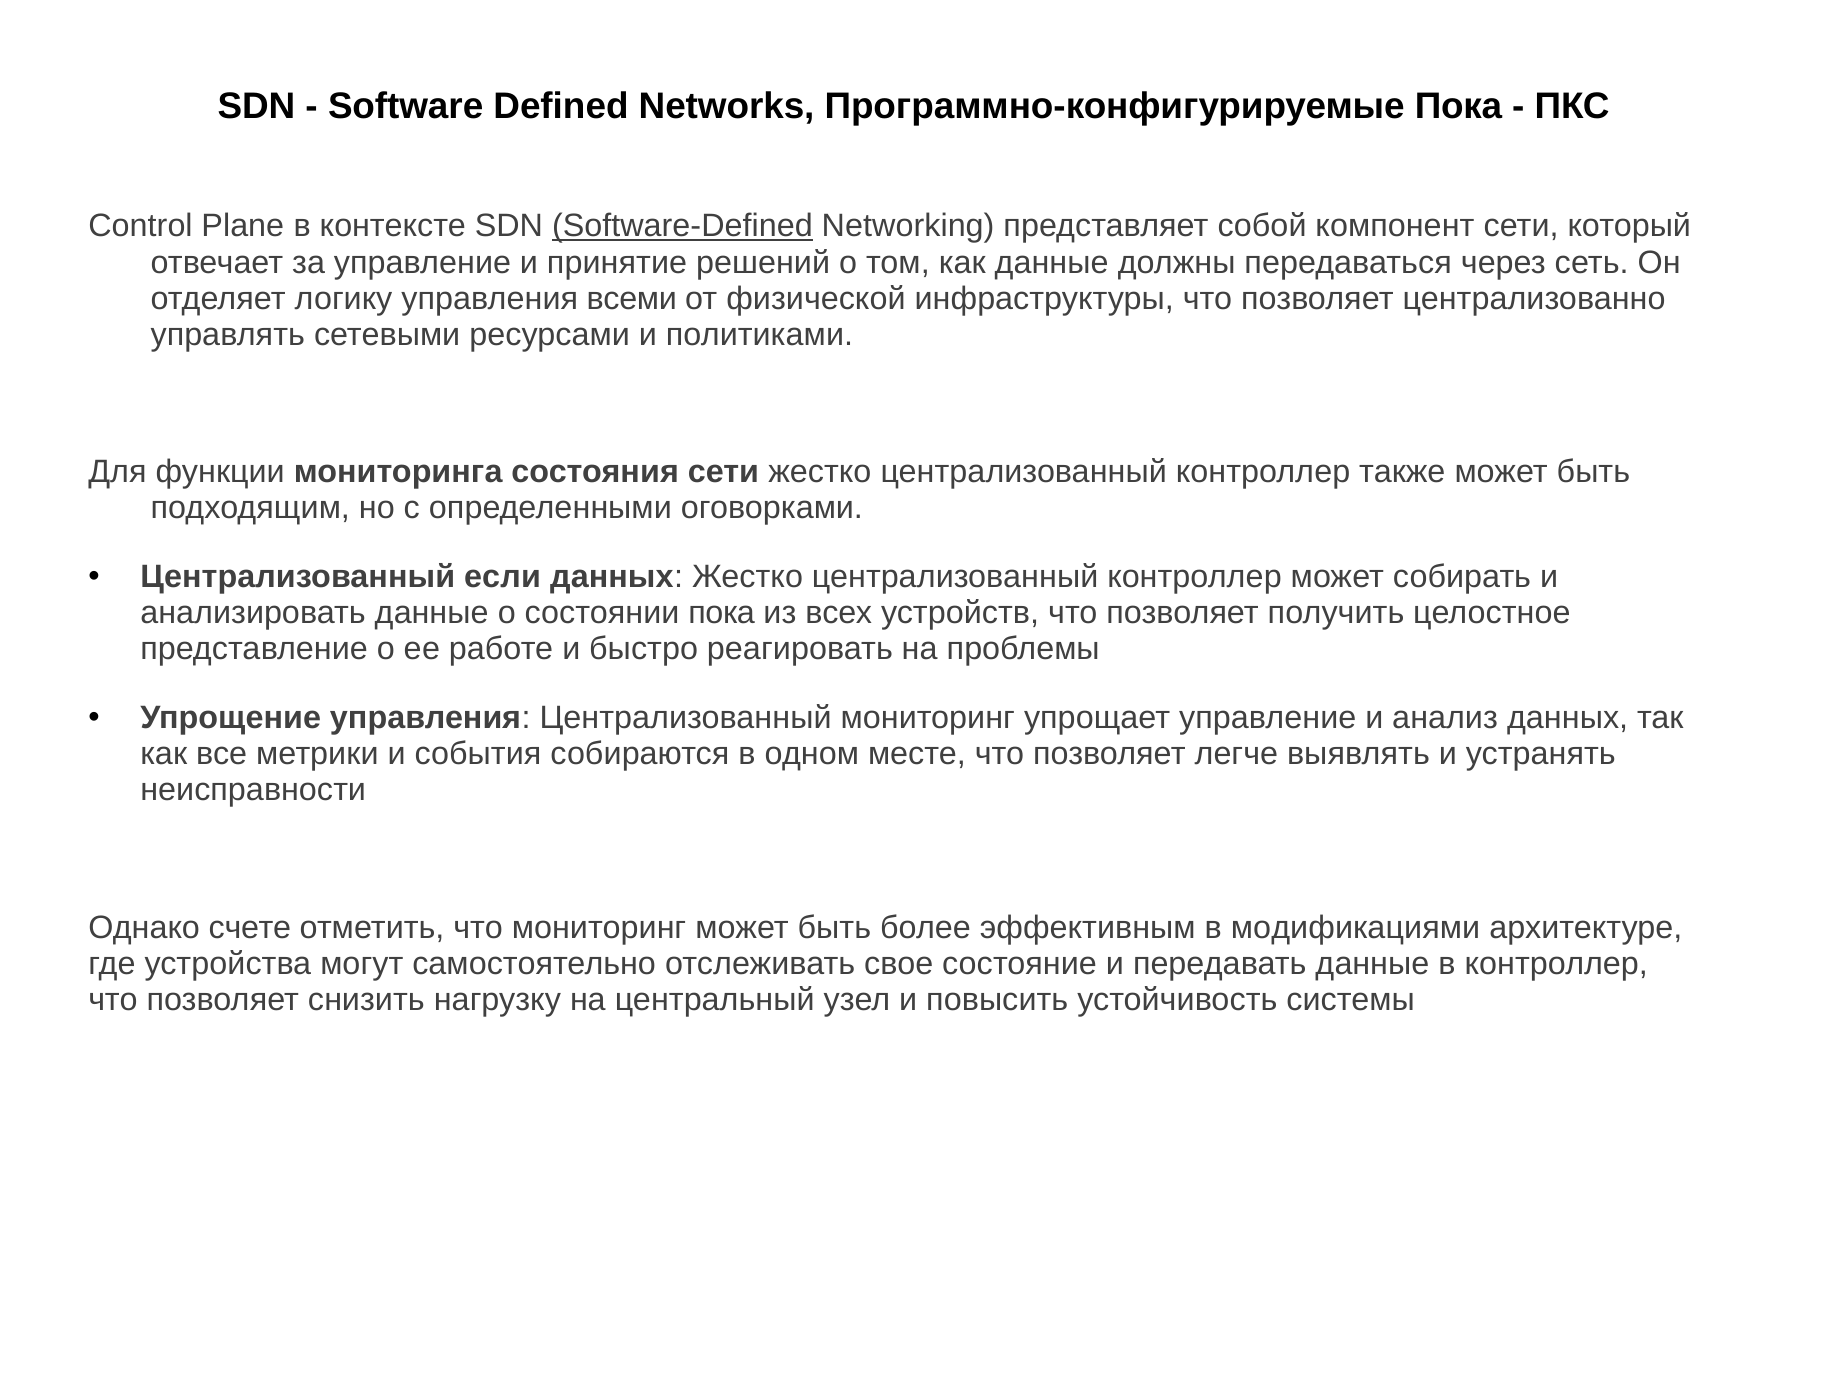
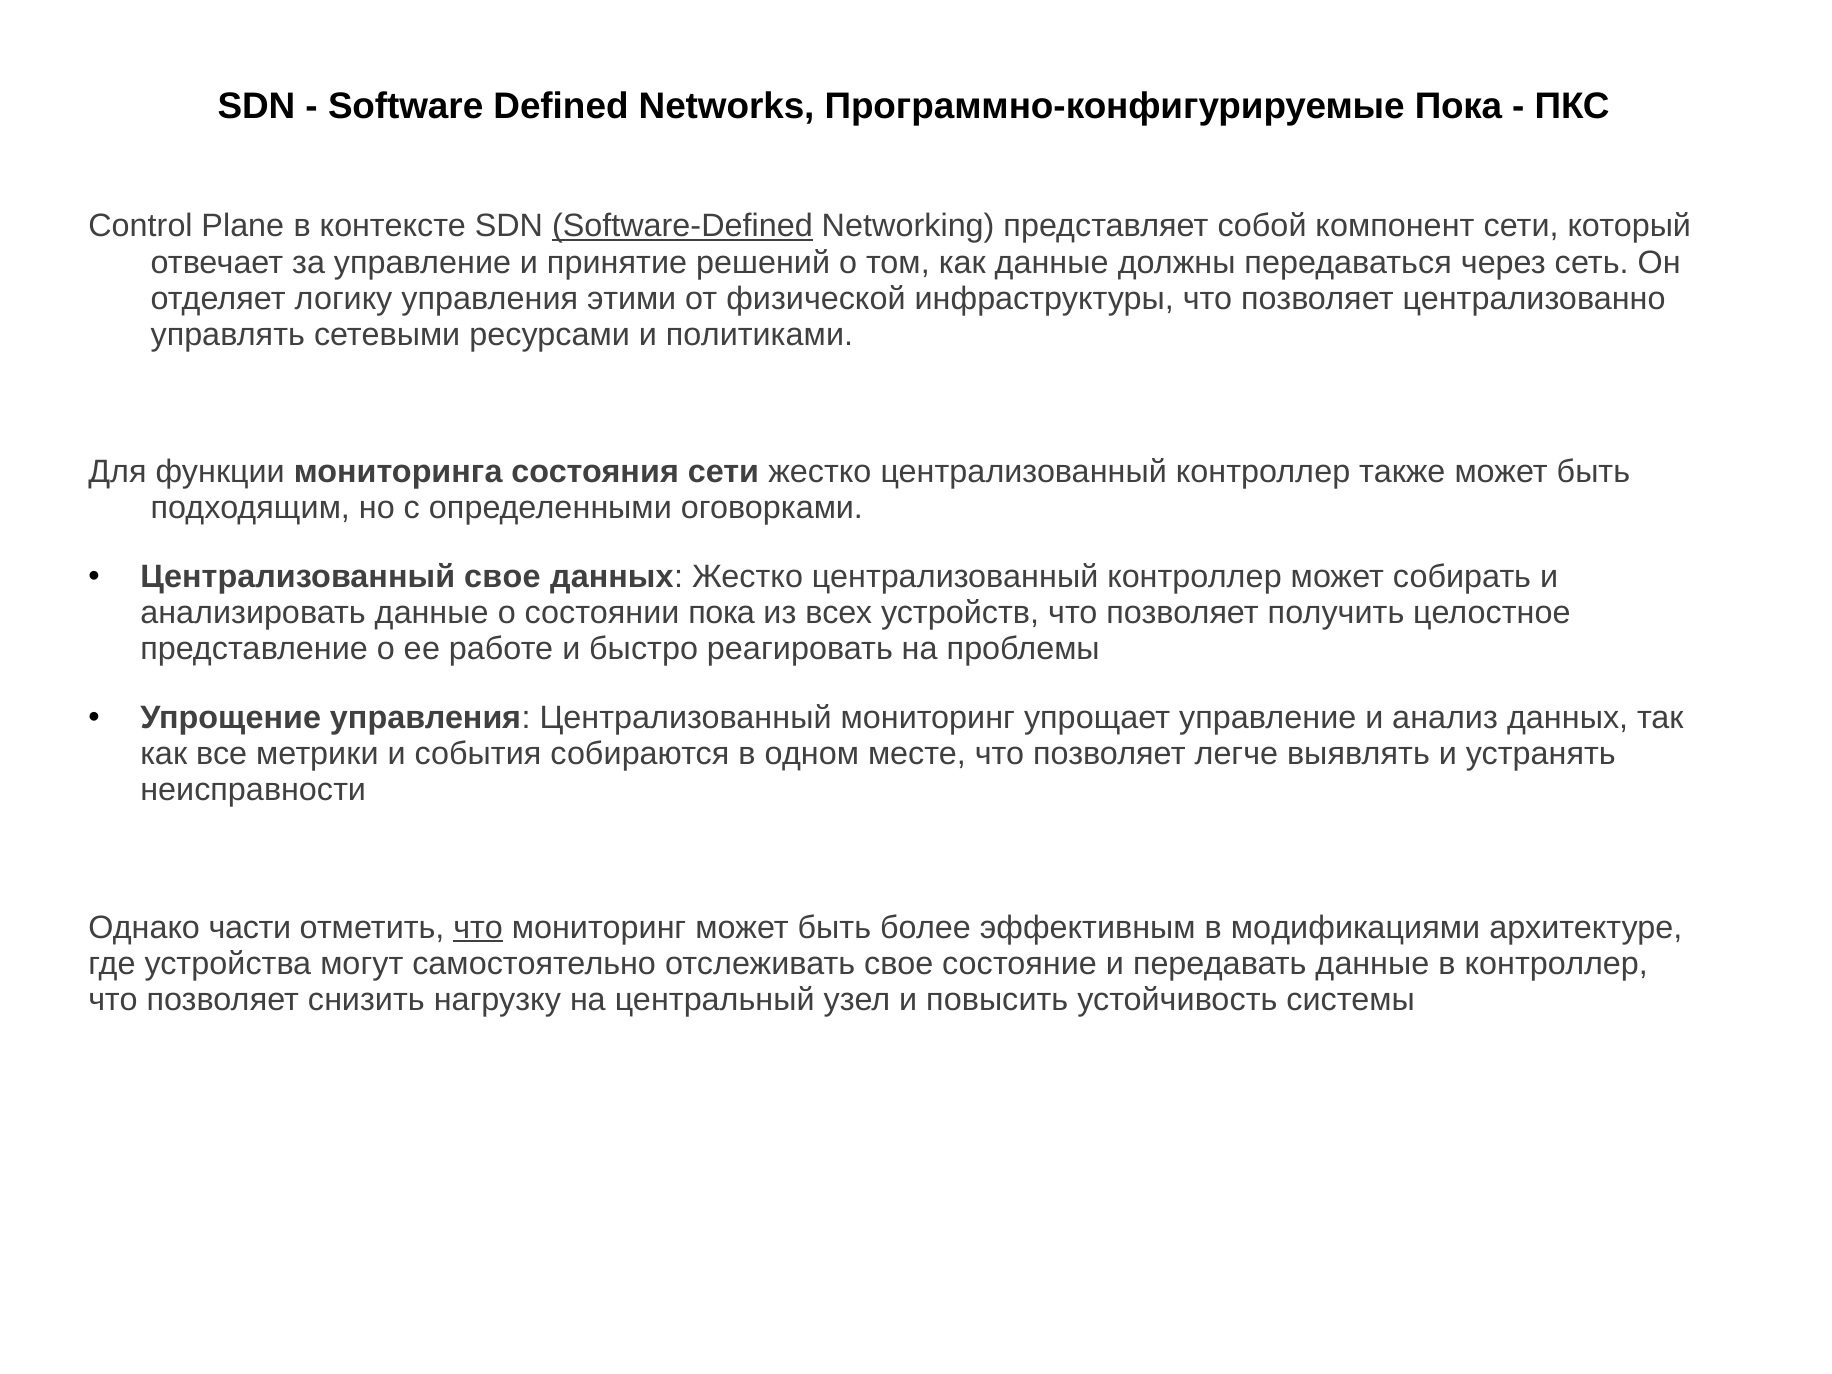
всеми: всеми -> этими (632, 299)
Централизованный если: если -> свое (502, 577)
счете: счете -> части (250, 927)
что underline: none -> present (478, 927)
